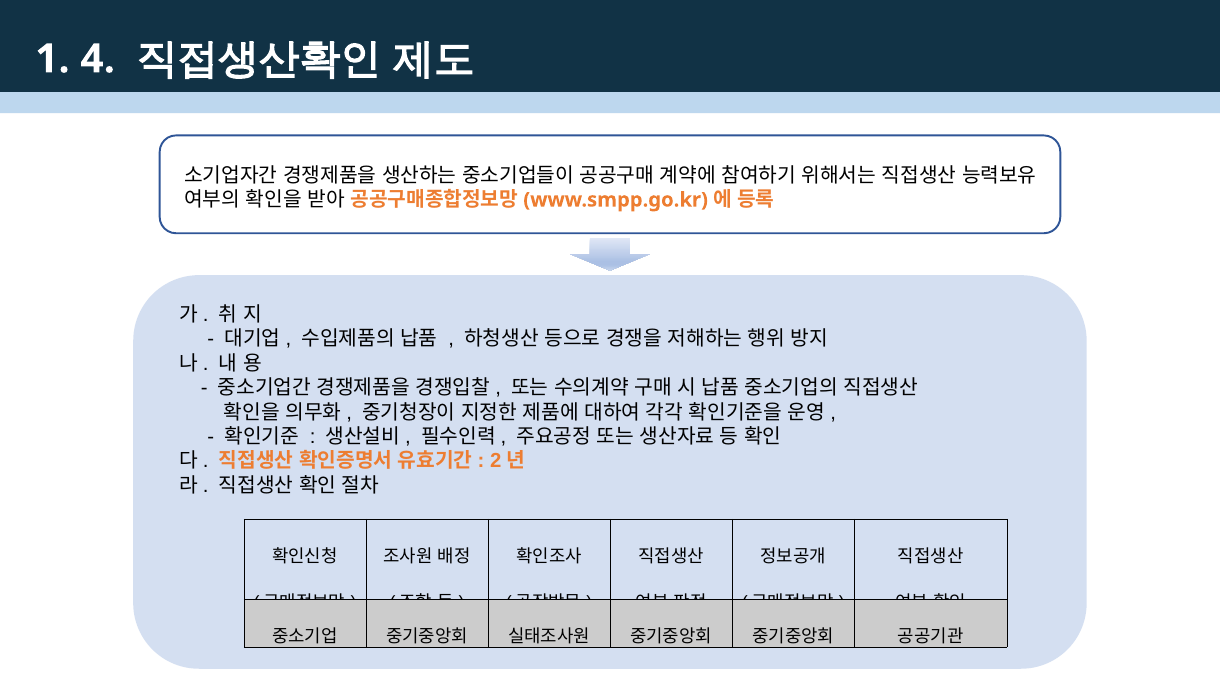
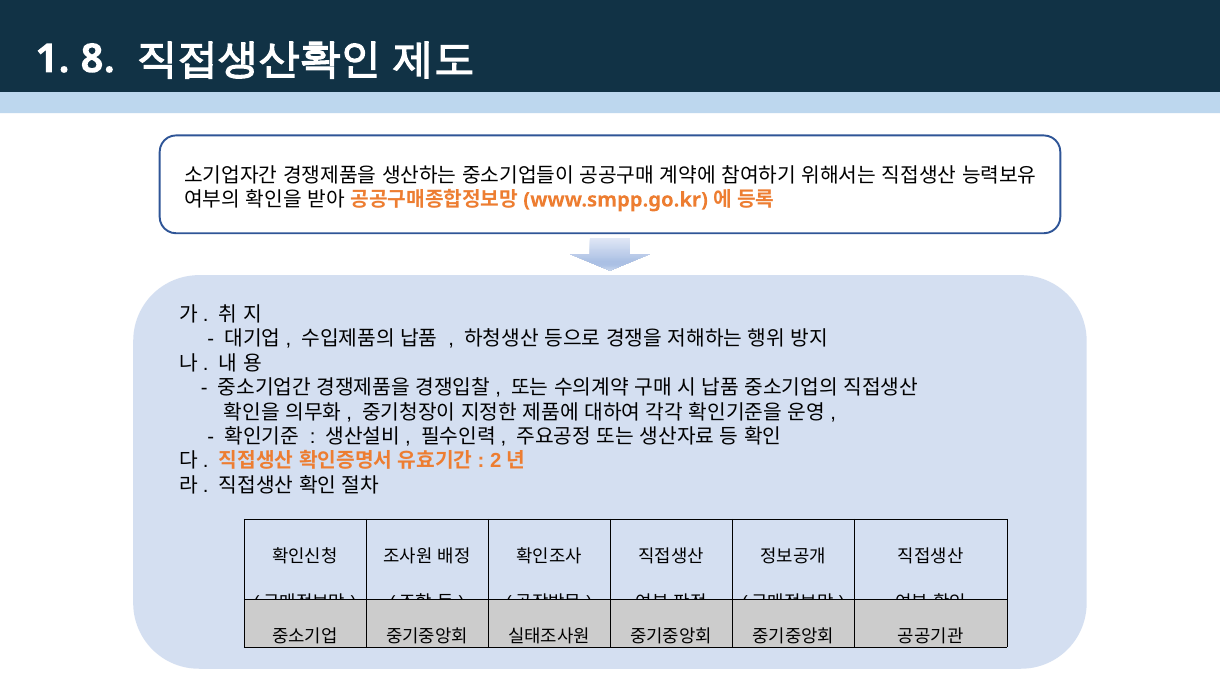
4: 4 -> 8 (98, 59)
